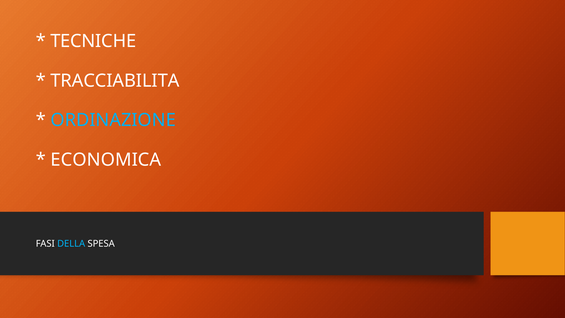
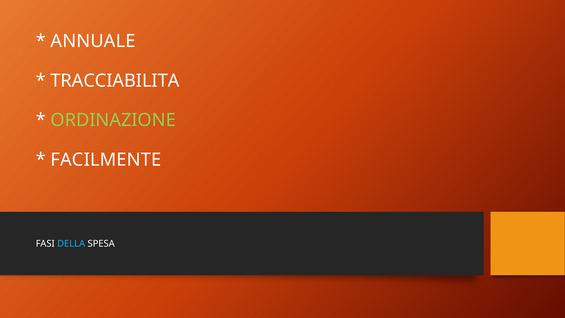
TECNICHE: TECNICHE -> ANNUALE (93, 41)
ORDINAZIONE colour: light blue -> light green (113, 120)
ECONOMICA: ECONOMICA -> FACILMENTE (106, 160)
